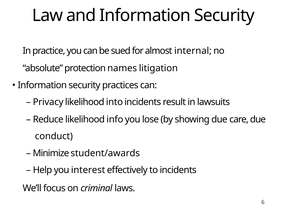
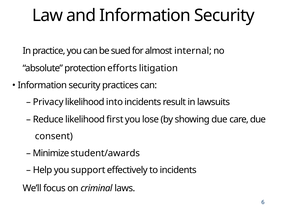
names: names -> efforts (122, 68)
info: info -> first (115, 119)
conduct: conduct -> consent (54, 136)
interest: interest -> support (88, 170)
